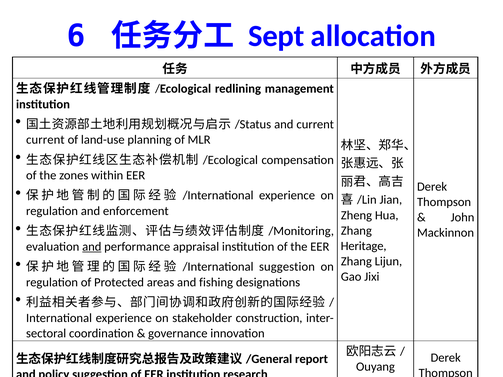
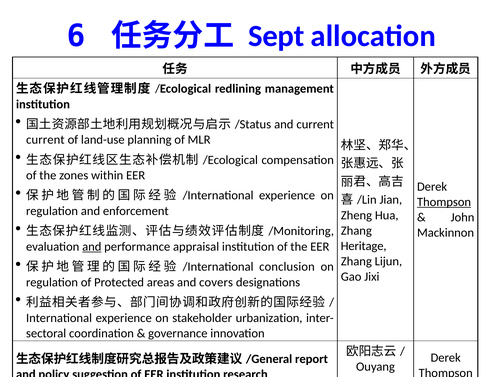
Thompson underline: none -> present (444, 202)
suggestion: suggestion -> conclusion (287, 267)
fishing: fishing -> covers (216, 283)
construction: construction -> urbanization (269, 318)
